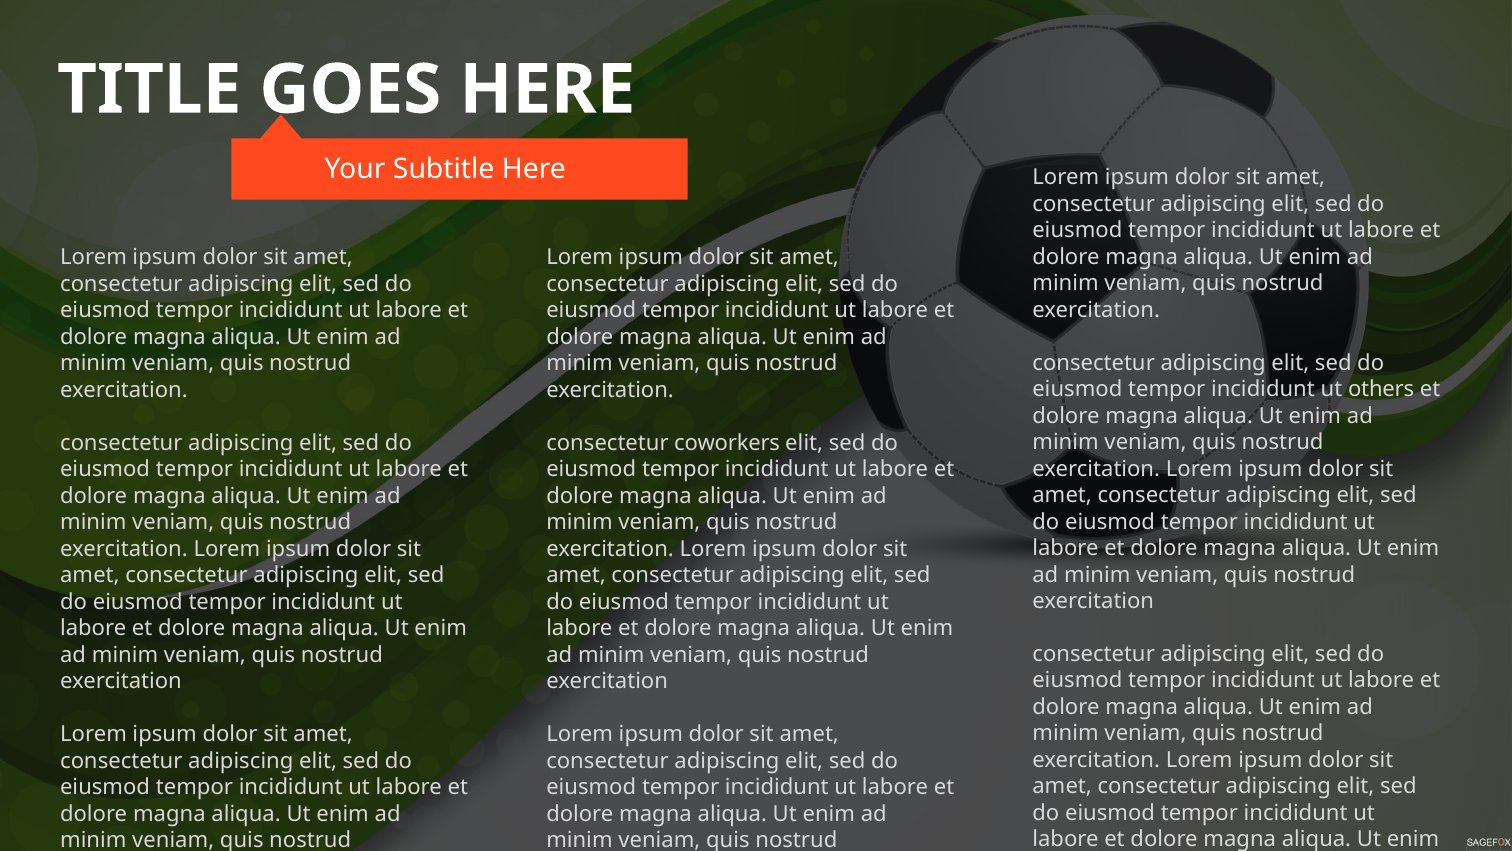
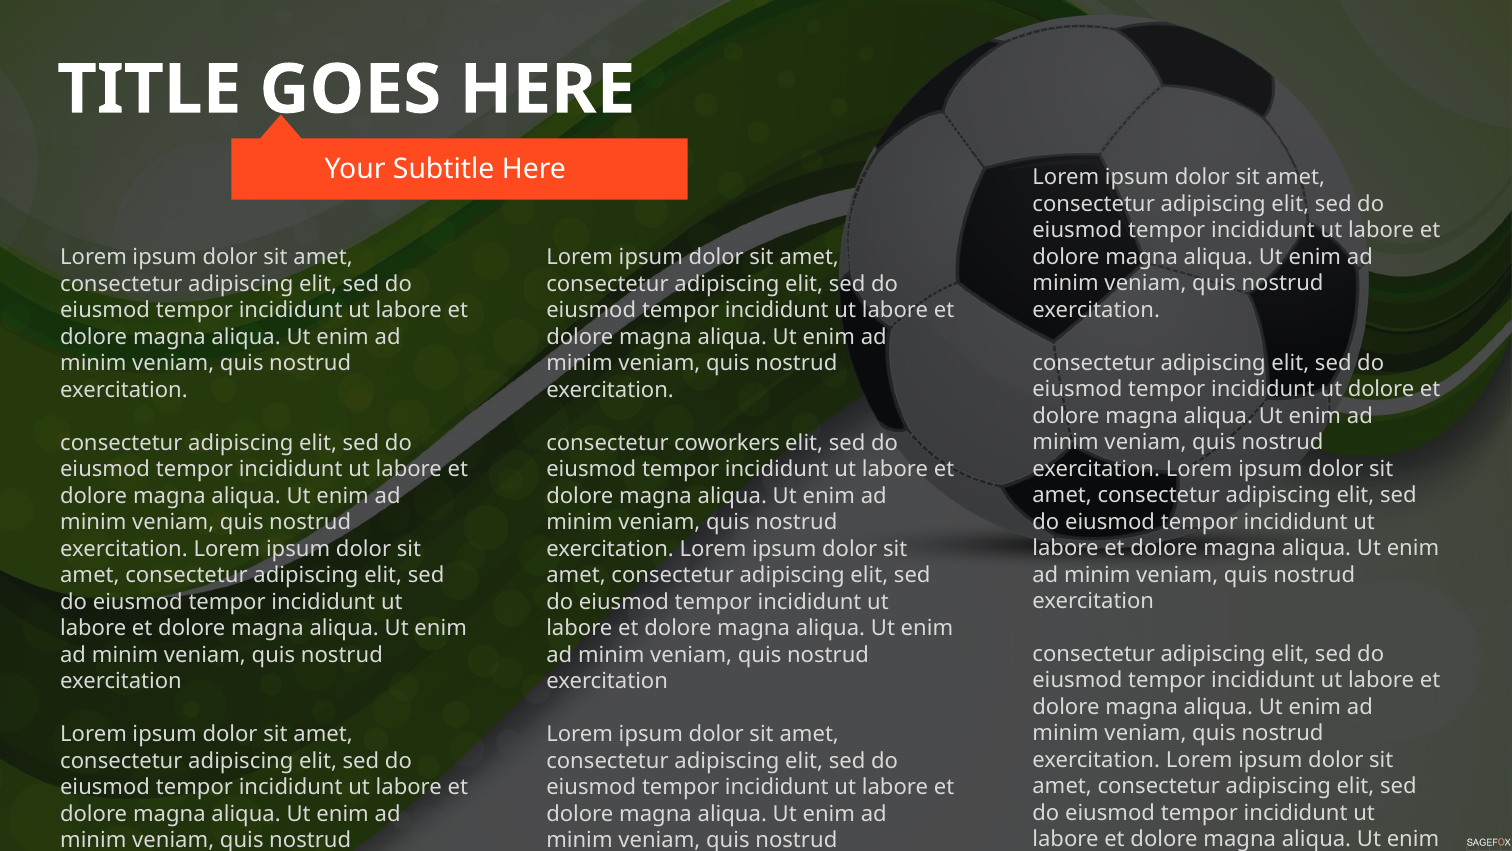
ut others: others -> dolore (1381, 389)
